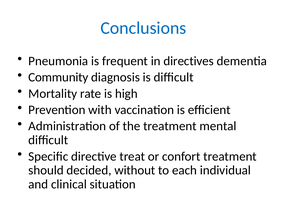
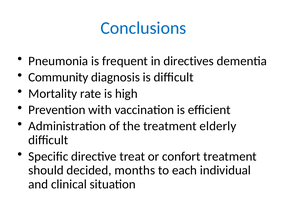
mental: mental -> elderly (218, 126)
without: without -> months (135, 171)
